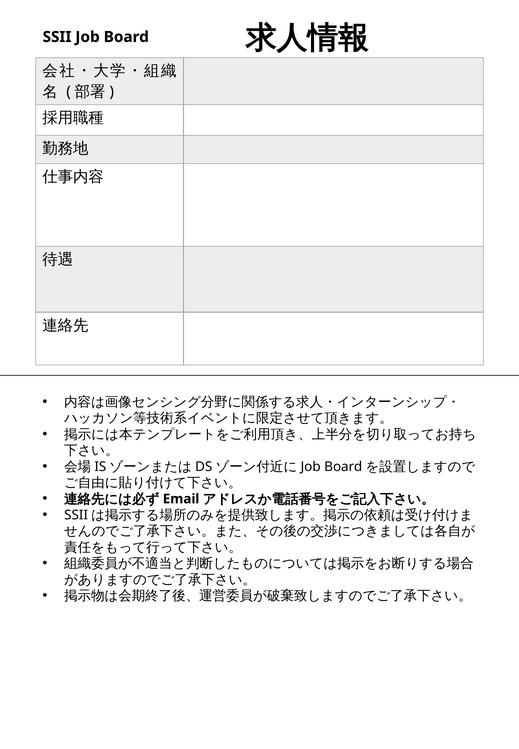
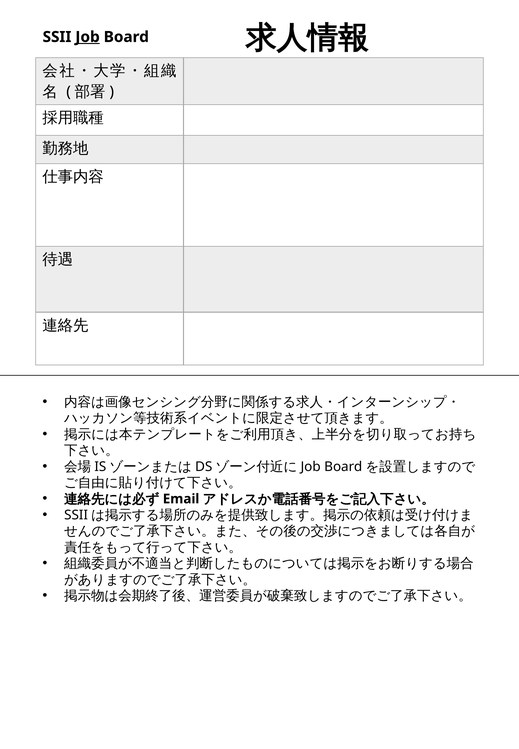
Job underline: none -> present (88, 37)
